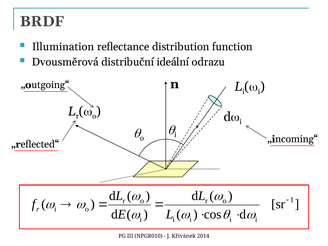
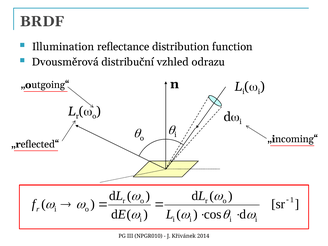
ideální: ideální -> vzhled (173, 62)
